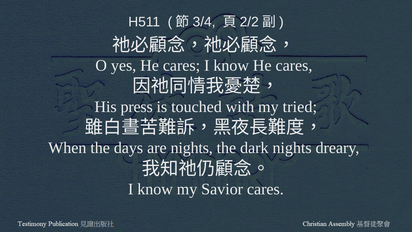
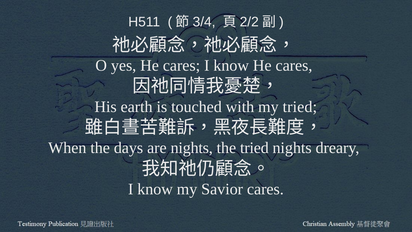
press: press -> earth (137, 107)
the dark: dark -> tried (254, 148)
